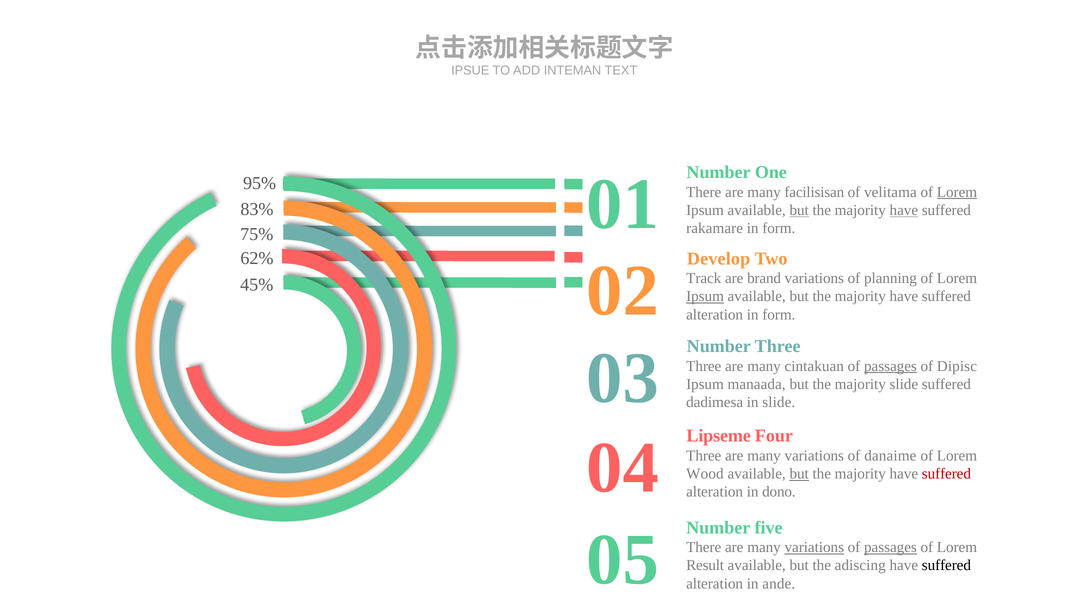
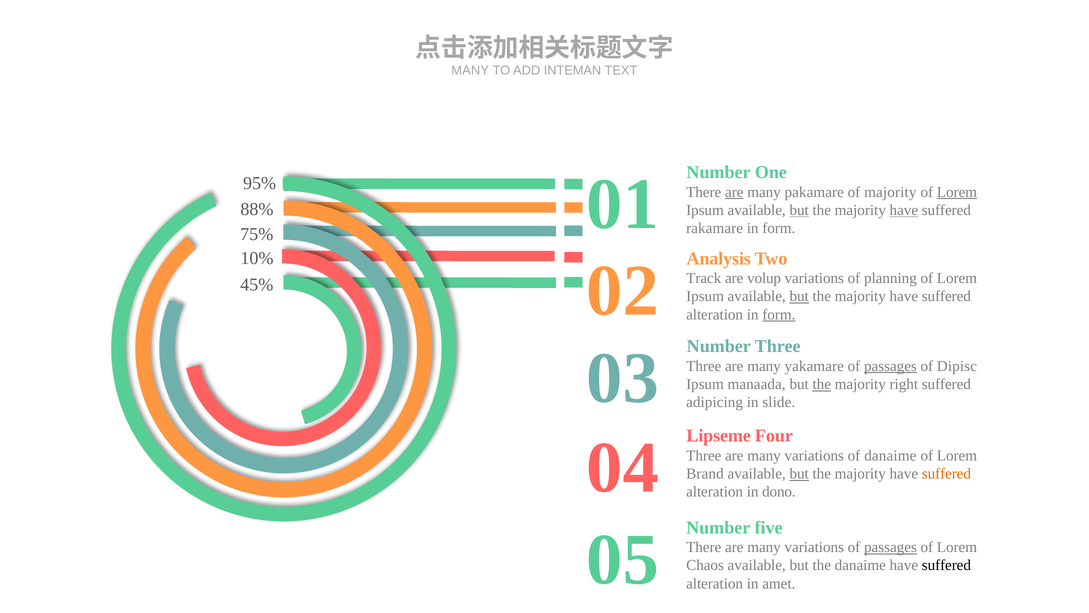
IPSUE: IPSUE -> MANY (470, 70)
are underline: none -> present (734, 192)
facilisisan: facilisisan -> pakamare (814, 192)
of velitama: velitama -> majority (890, 192)
83%: 83% -> 88% (257, 209)
62%: 62% -> 10% (257, 258)
Develop: Develop -> Analysis (719, 258)
brand: brand -> volup (764, 278)
Ipsum underline: present -> none (705, 296)
but underline: none -> present (799, 296)
form underline: none -> present (779, 314)
cintakuan: cintakuan -> yakamare (814, 366)
the underline: none -> present (822, 384)
majority slide: slide -> right (904, 384)
dadimesa: dadimesa -> adipicing (715, 402)
Wood: Wood -> Brand (705, 473)
suffered colour: red -> orange (946, 473)
variations underline: present -> none (814, 547)
Result: Result -> Chaos (705, 565)
the adiscing: adiscing -> danaime (860, 565)
ande: ande -> amet (779, 583)
